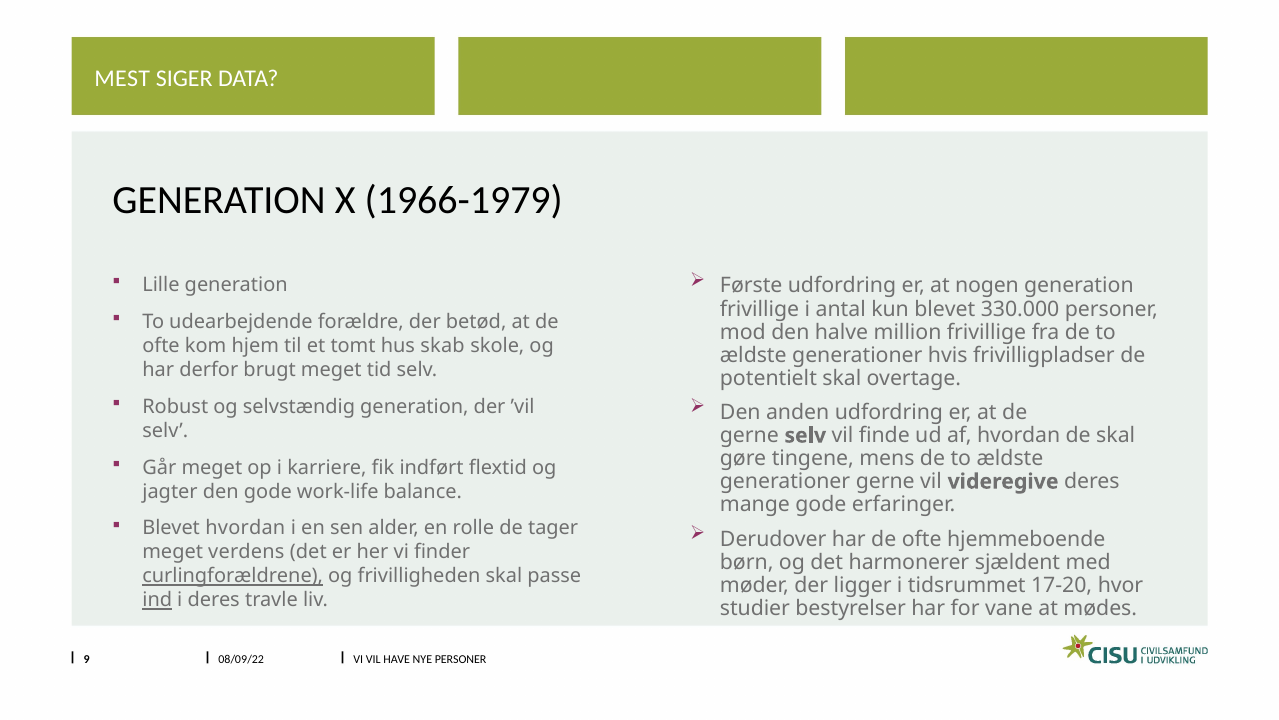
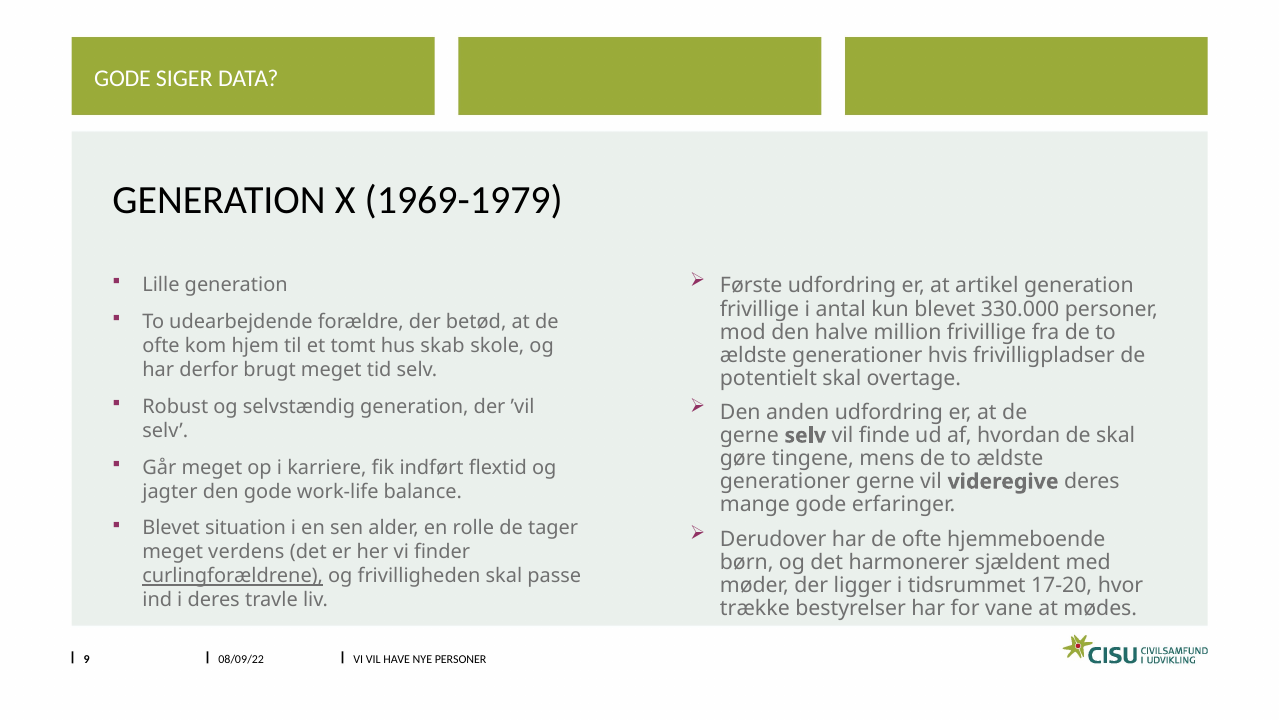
MEST: MEST -> GODE (123, 78)
1966-1979: 1966-1979 -> 1969-1979 (464, 200)
nogen: nogen -> artikel (987, 286)
Blevet hvordan: hvordan -> situation (246, 528)
ind underline: present -> none (157, 600)
studier: studier -> trække (755, 608)
